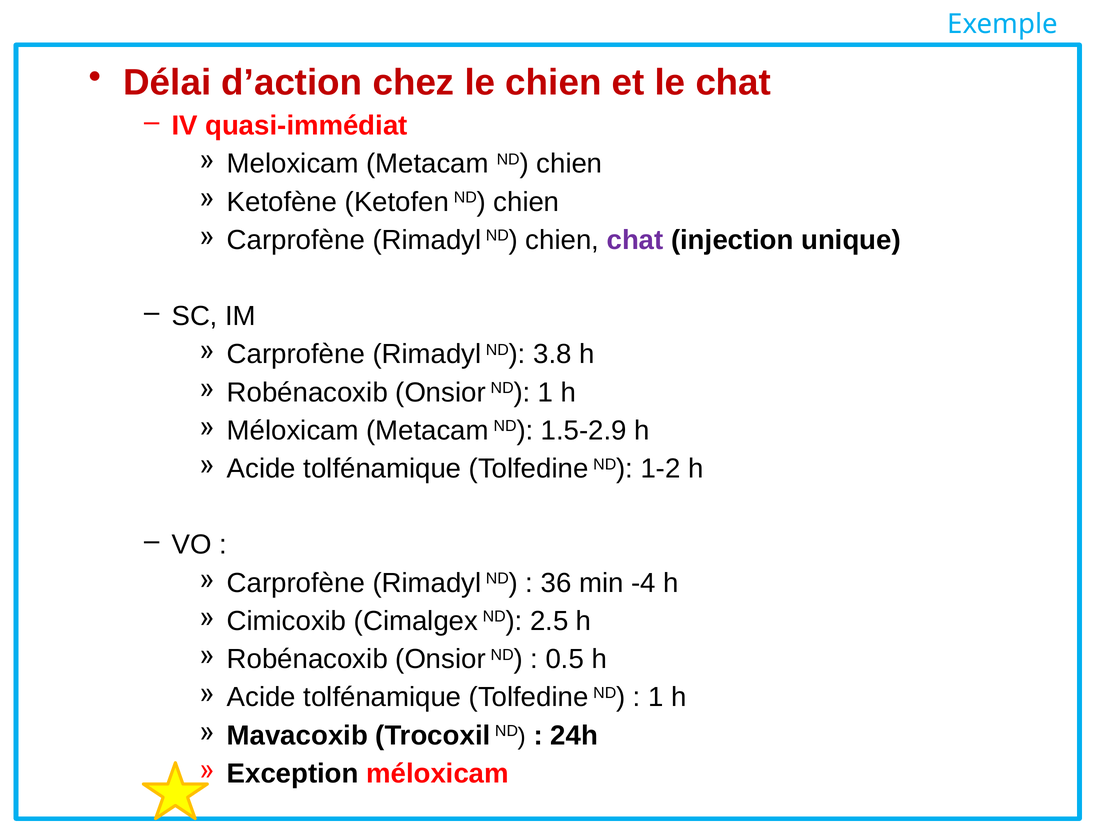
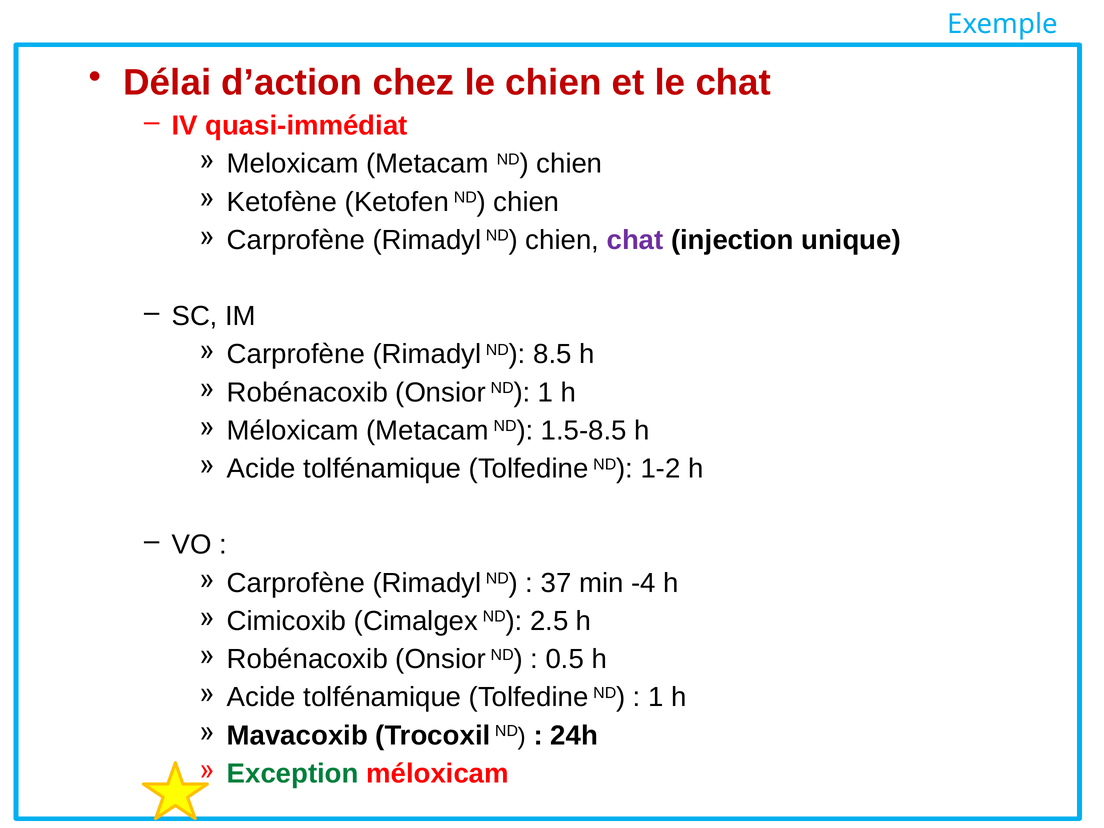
3.8: 3.8 -> 8.5 (552, 354)
1.5-2.9: 1.5-2.9 -> 1.5-8.5 (584, 431)
36: 36 -> 37 (556, 583)
Exception colour: black -> green (293, 774)
